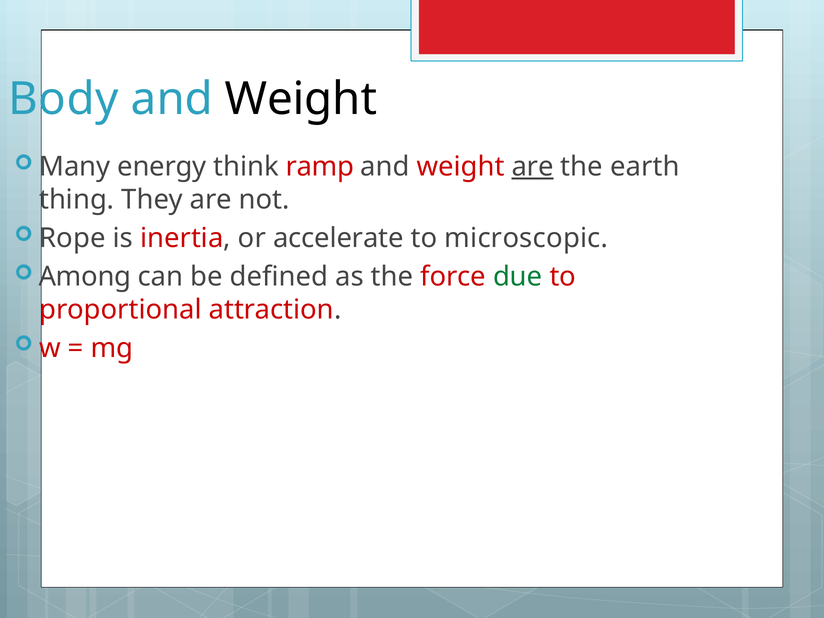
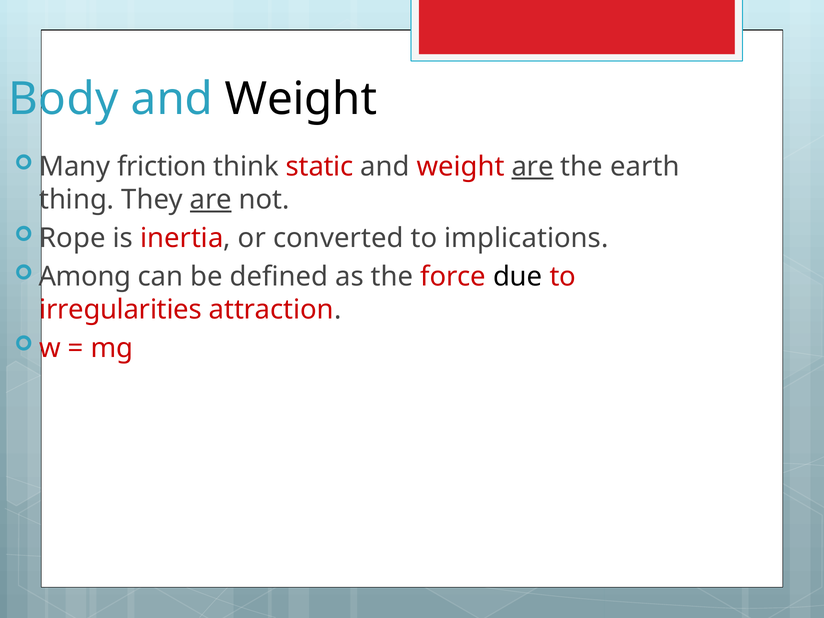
energy: energy -> friction (162, 167)
ramp: ramp -> static (320, 167)
are underline: none -> present (211, 200)
accelerate: accelerate -> converted (338, 238)
microscopic: microscopic -> implications (526, 238)
due colour: green -> black (518, 277)
proportional: proportional -> irregularities (121, 310)
